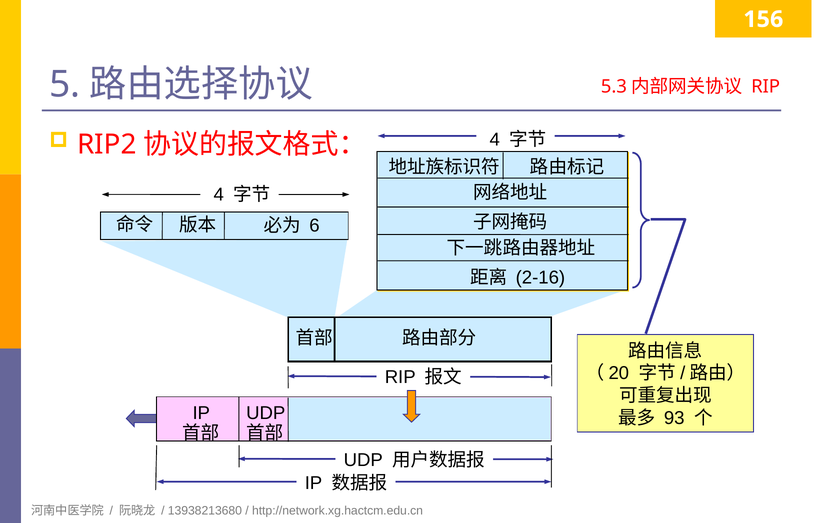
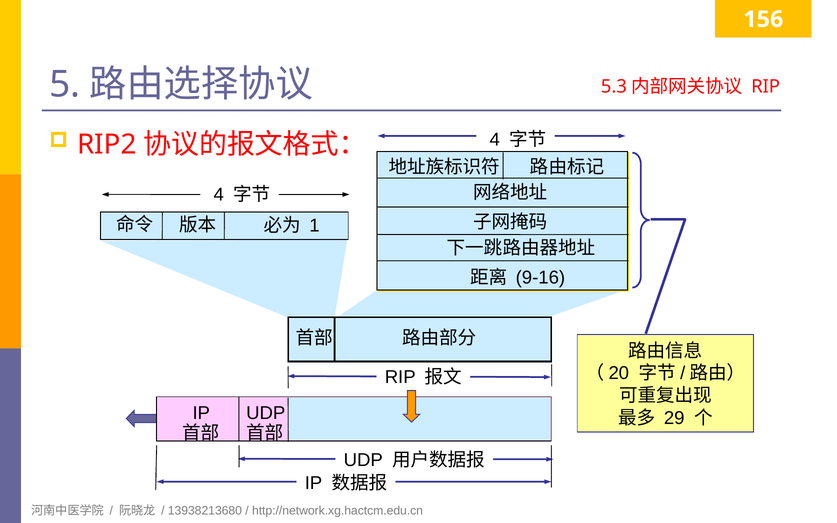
6: 6 -> 1 (315, 226)
2-16: 2-16 -> 9-16 (540, 278)
93: 93 -> 29 (674, 418)
